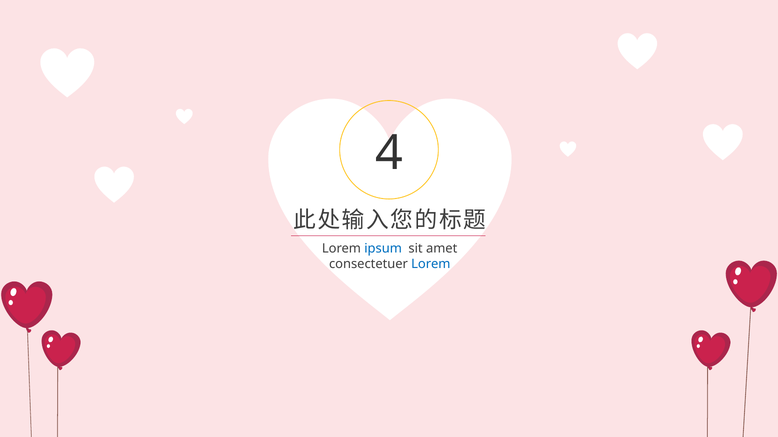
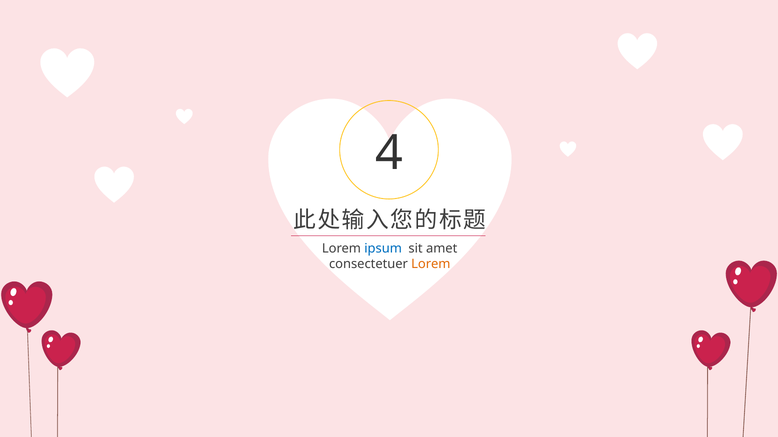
Lorem colour: blue -> orange (431, 264)
